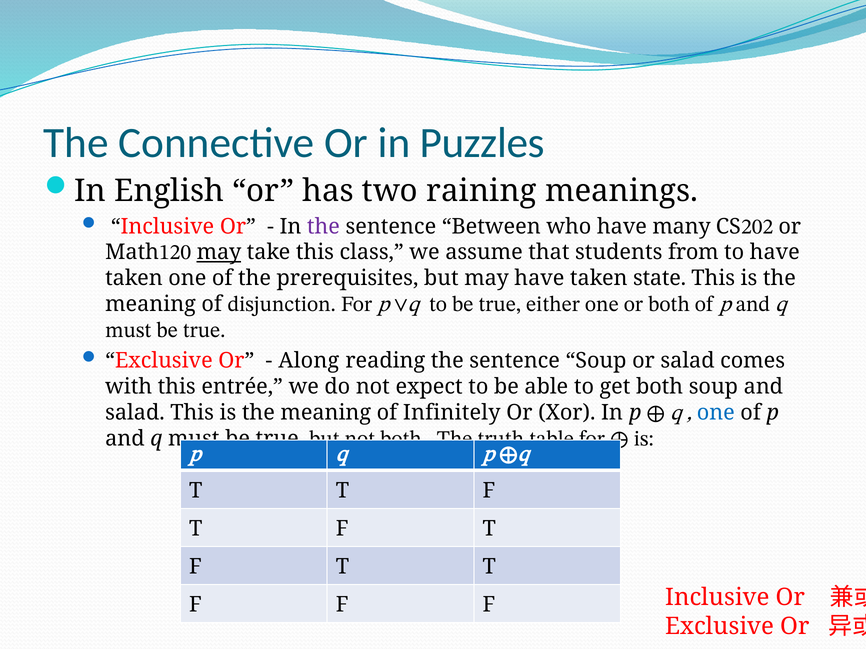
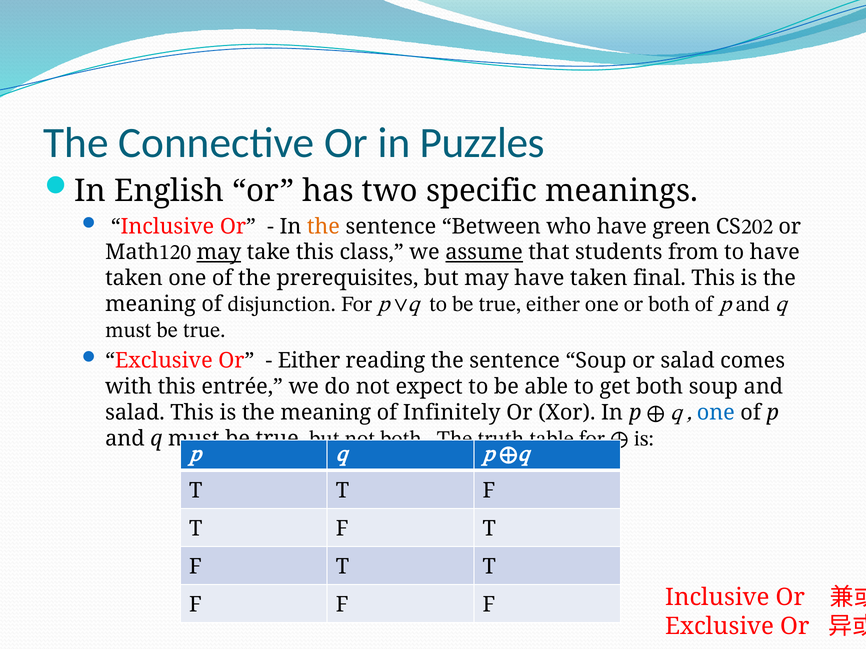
raining: raining -> specific (482, 191)
the colour: purple -> orange (323, 227)
many: many -> green (682, 227)
assume underline: none -> present (484, 253)
state: state -> final (660, 279)
Along: Along -> Either (309, 361)
